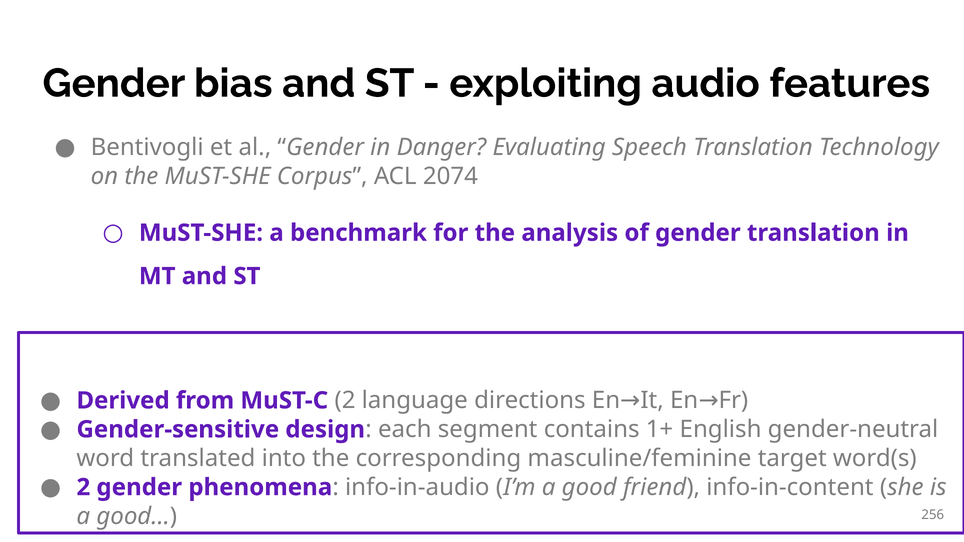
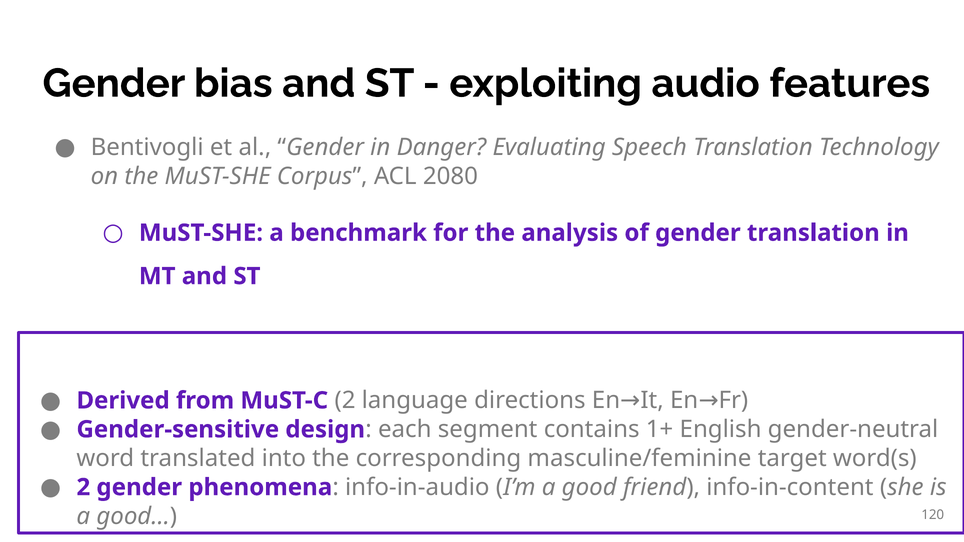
2074: 2074 -> 2080 (450, 176)
256: 256 -> 120 (933, 515)
